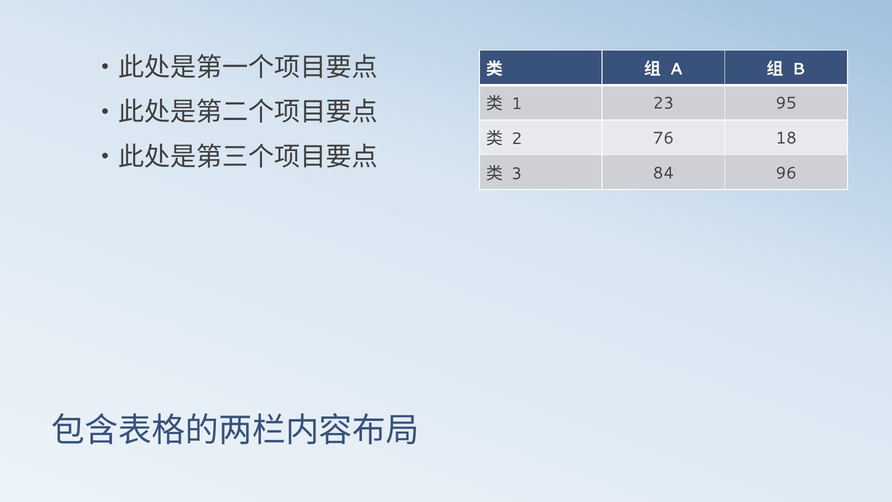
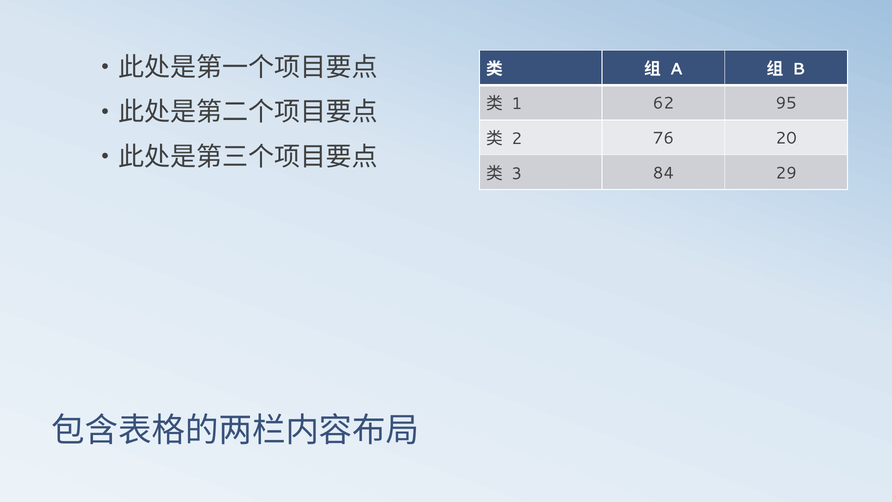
23: 23 -> 62 (663, 103)
18: 18 -> 20 (786, 138)
96: 96 -> 29 (786, 173)
